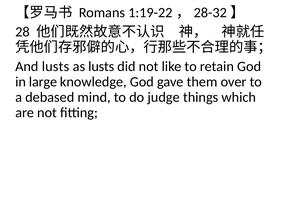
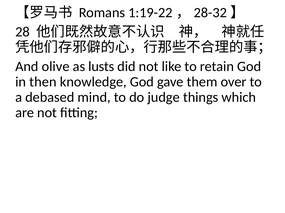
And lusts: lusts -> olive (56, 67)
large: large -> then (43, 82)
